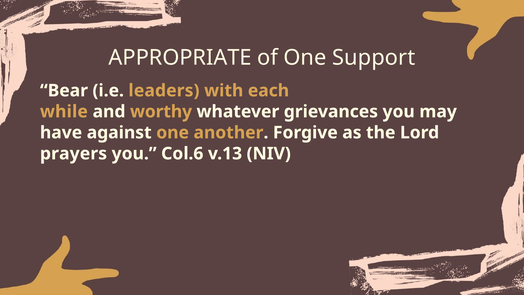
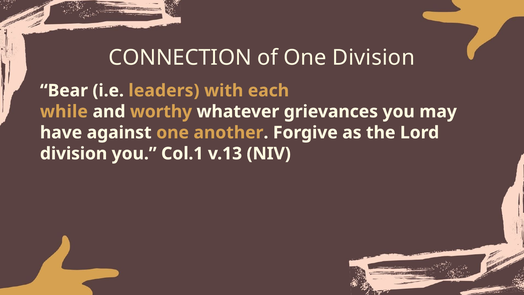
APPROPRIATE: APPROPRIATE -> CONNECTION (180, 58)
One Support: Support -> Division (374, 58)
prayers: prayers -> division (74, 153)
Col.6: Col.6 -> Col.1 (182, 153)
